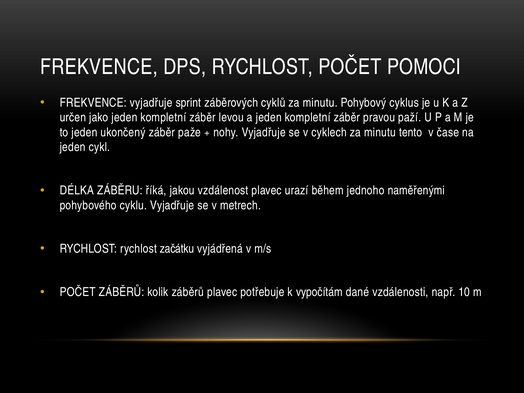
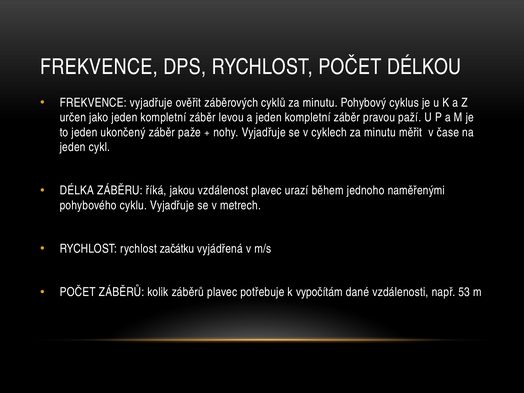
POMOCI: POMOCI -> DÉLKOU (424, 67)
sprint: sprint -> ověřit (188, 103)
tento: tento -> měřit (411, 132)
10: 10 -> 53 (464, 292)
